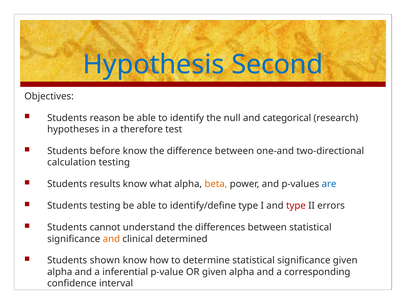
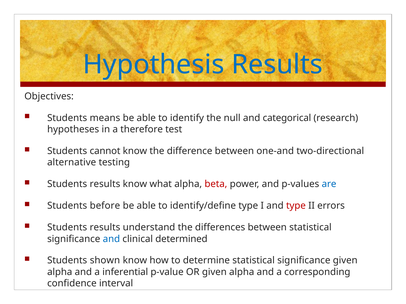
Hypothesis Second: Second -> Results (277, 65)
reason: reason -> means (105, 118)
before: before -> cannot (105, 151)
calculation: calculation -> alternative (72, 163)
beta colour: orange -> red (216, 184)
Students testing: testing -> before (105, 206)
cannot: cannot -> results (105, 228)
and colour: orange -> blue (111, 239)
